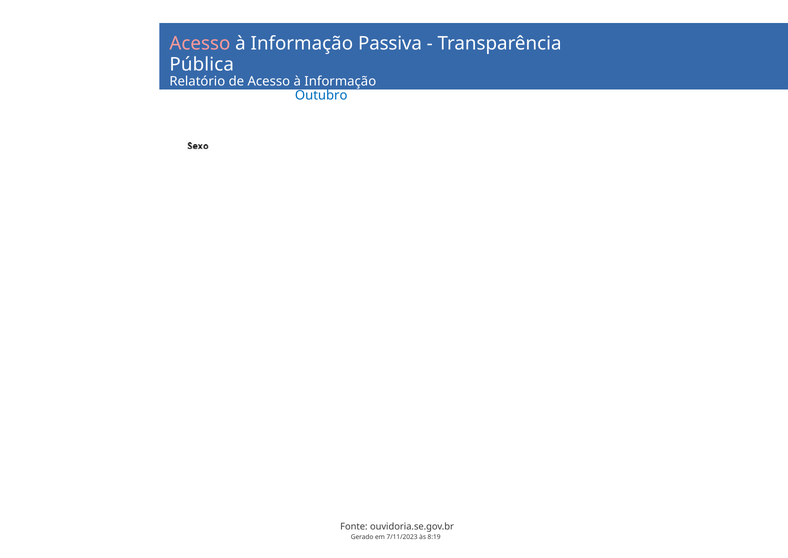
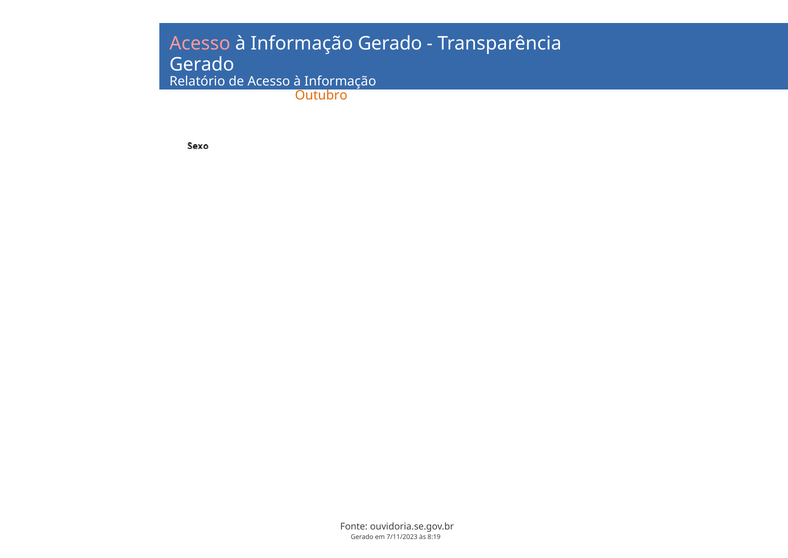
Informação Passiva: Passiva -> Gerado (390, 44)
Pública: Pública -> Gerado (202, 64)
Outubro colour: blue -> orange (321, 96)
